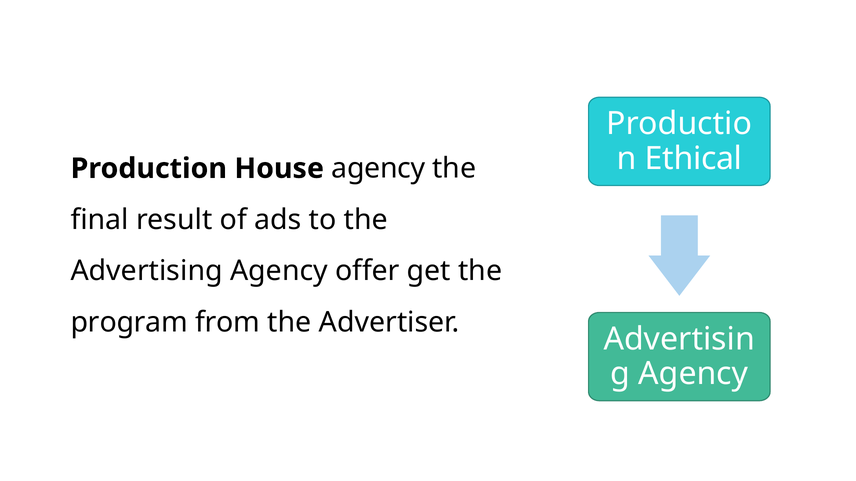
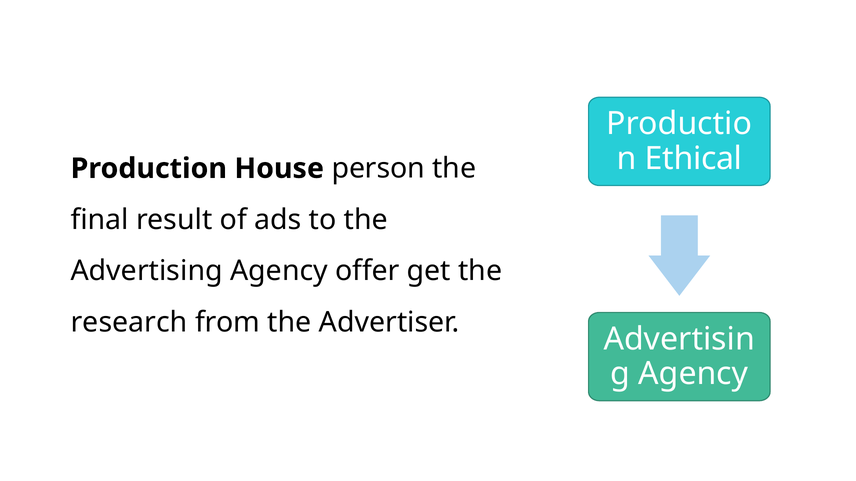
House agency: agency -> person (378, 169)
program: program -> research (129, 323)
